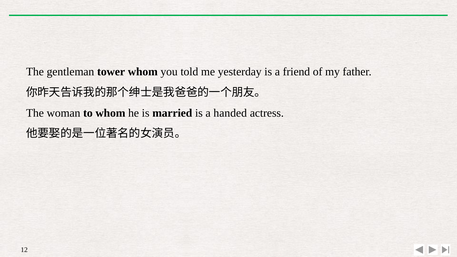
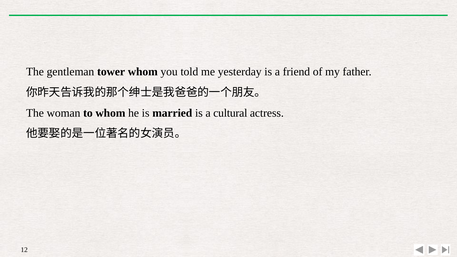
handed: handed -> cultural (230, 113)
